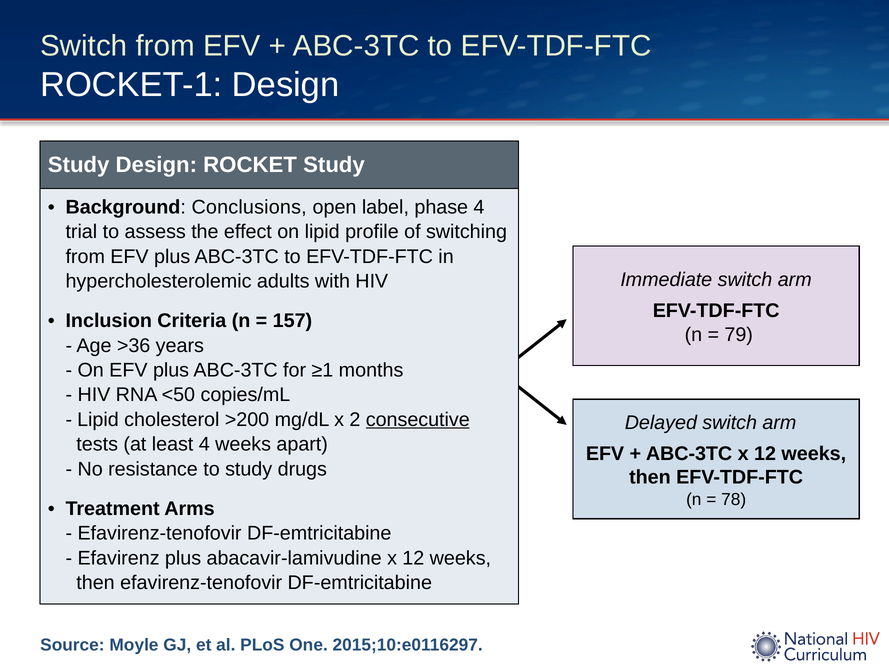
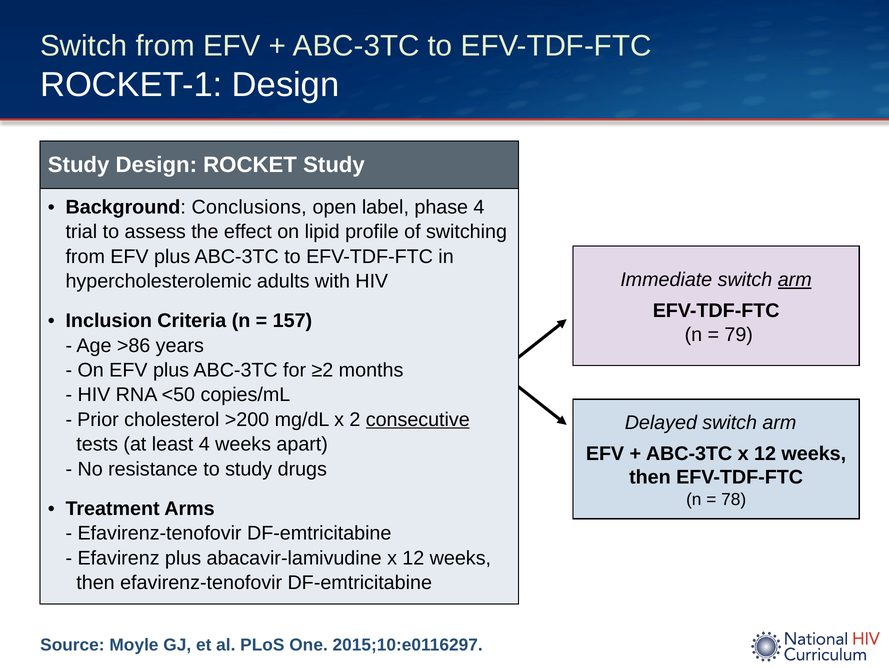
arm underline: none -> present (795, 280)
>36: >36 -> >86 (134, 345)
≥1: ≥1 -> ≥2 (322, 370)
Lipid: Lipid -> Prior (98, 420)
